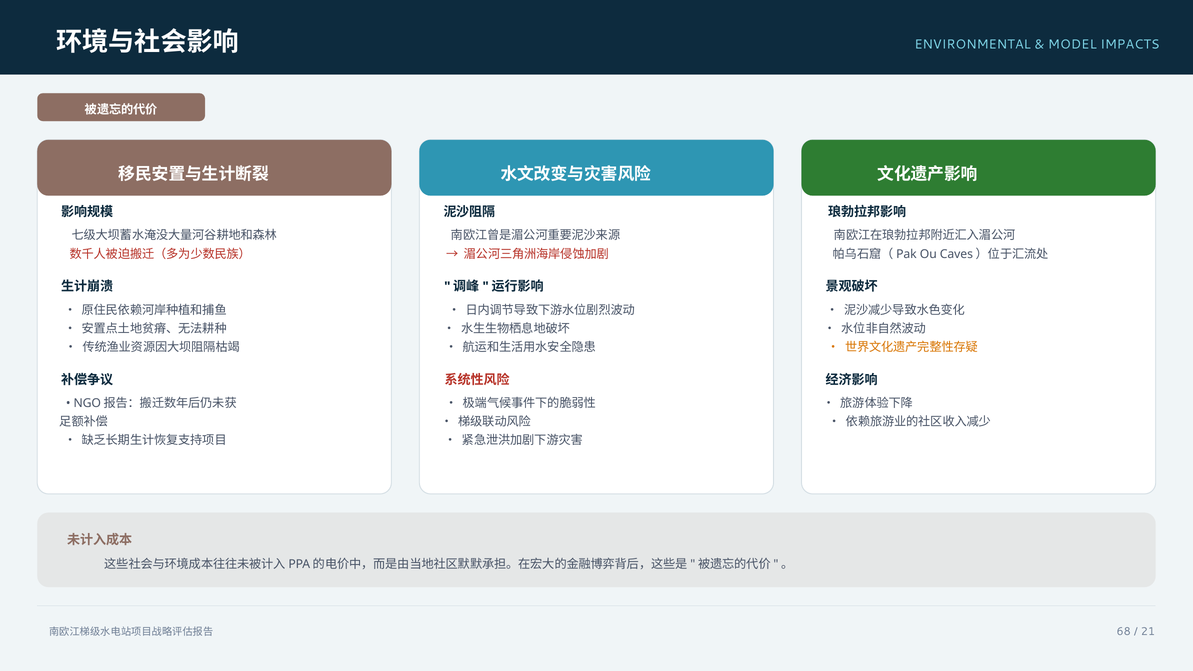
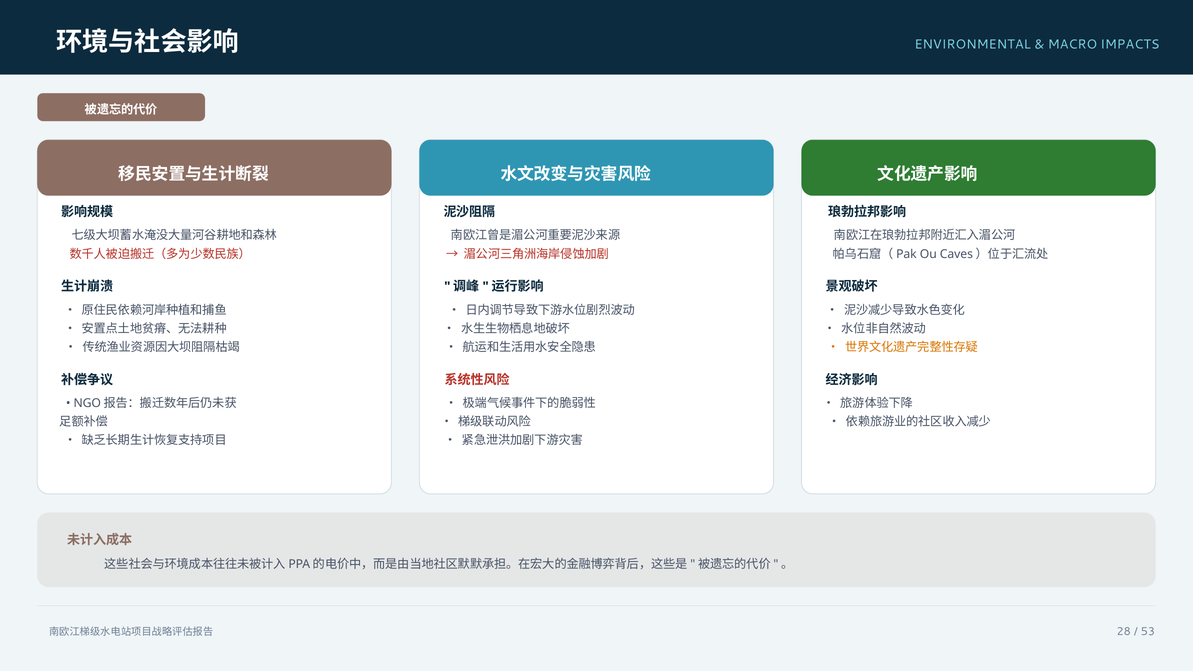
MODEL: MODEL -> MACRO (1072, 44)
68: 68 -> 28 (1124, 632)
21: 21 -> 53 (1148, 632)
